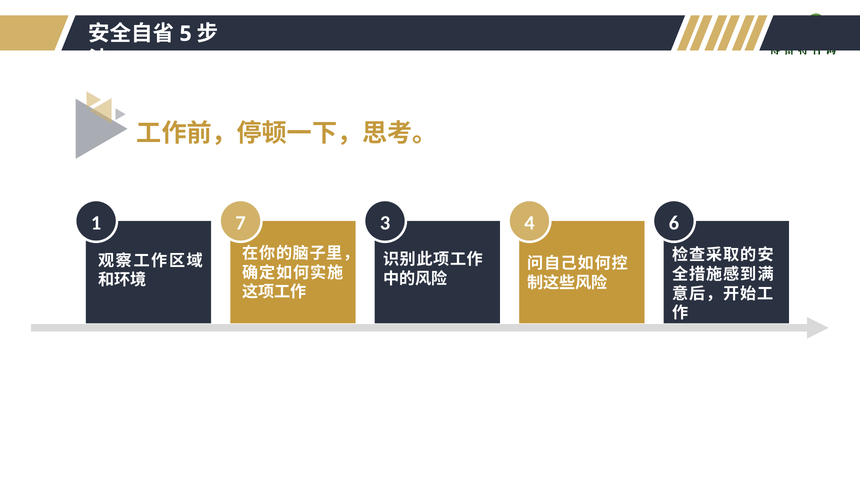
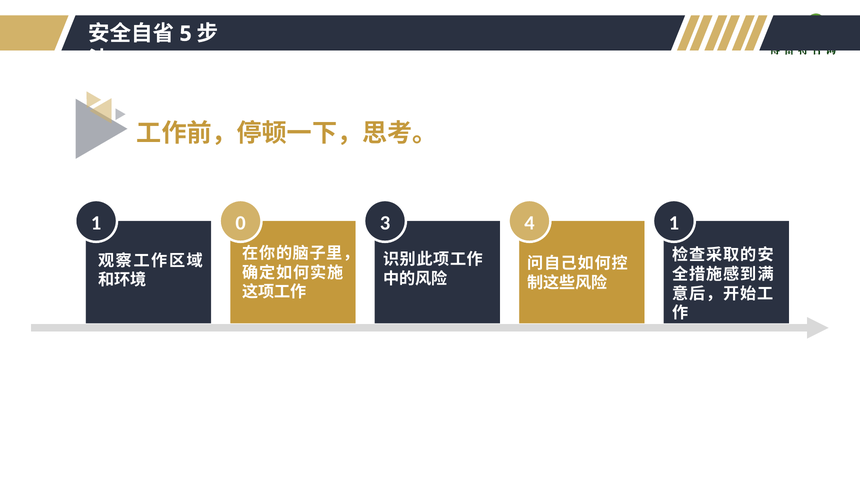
7: 7 -> 0 (241, 223)
4 6: 6 -> 1 (674, 223)
